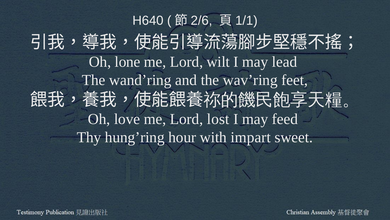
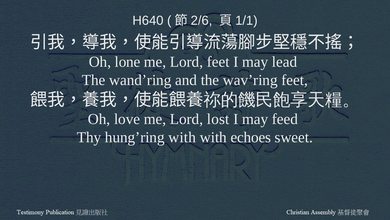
Lord wilt: wilt -> feet (218, 62)
hung’ring hour: hour -> with (182, 137)
impart: impart -> echoes (251, 137)
